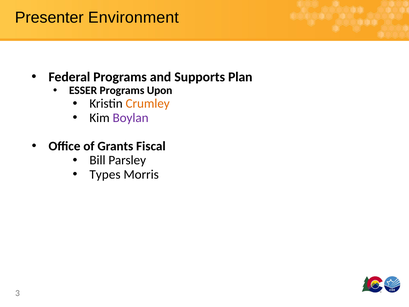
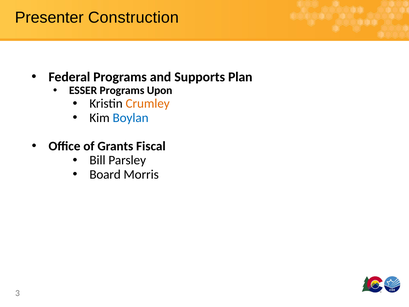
Environment: Environment -> Construction (133, 18)
Boylan colour: purple -> blue (131, 118)
Types: Types -> Board (105, 174)
